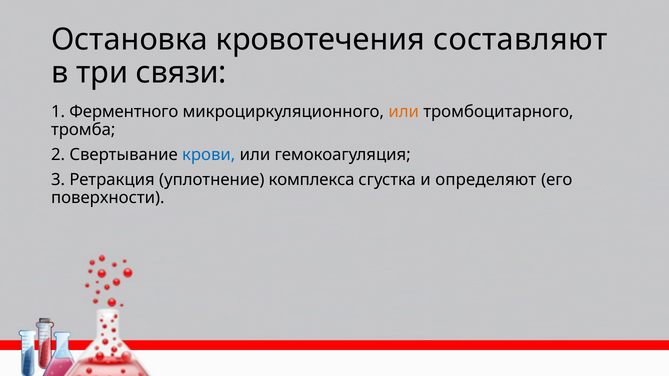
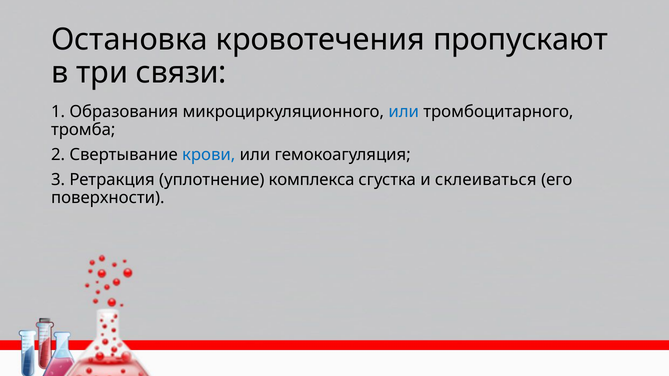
составляют: составляют -> пропускают (520, 40)
Ферментного: Ферментного -> Образования (124, 112)
или colour: orange -> blue (404, 112)
определяют: определяют -> склеиваться (486, 180)
